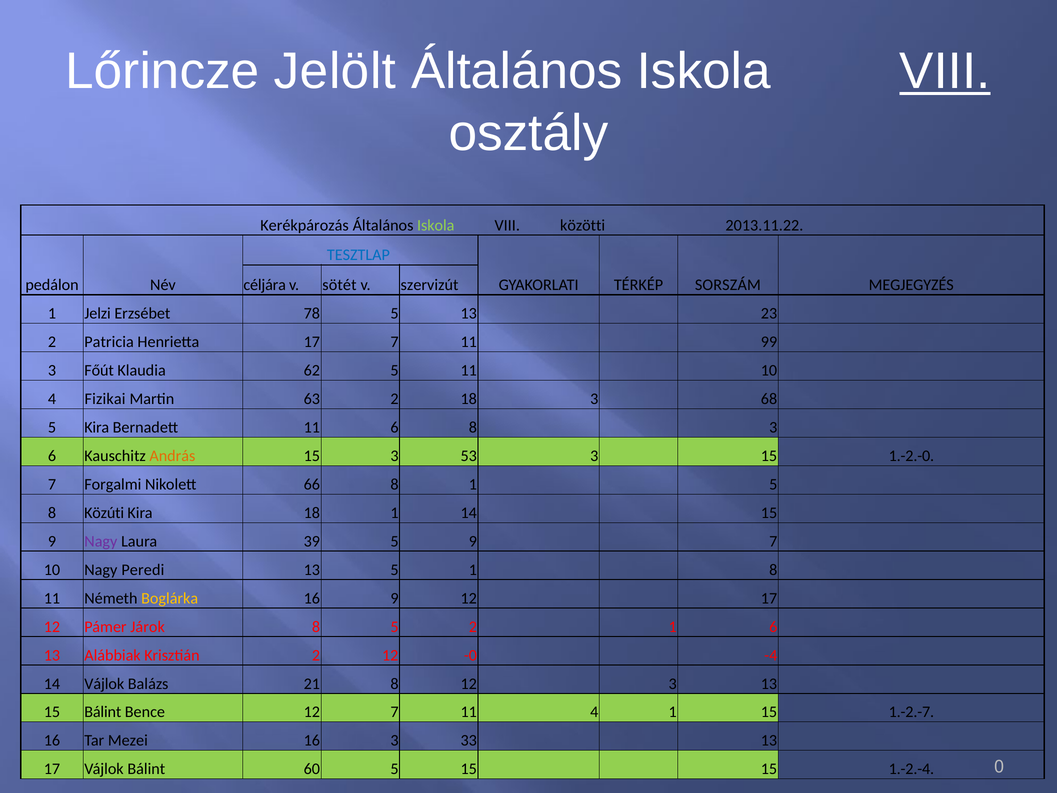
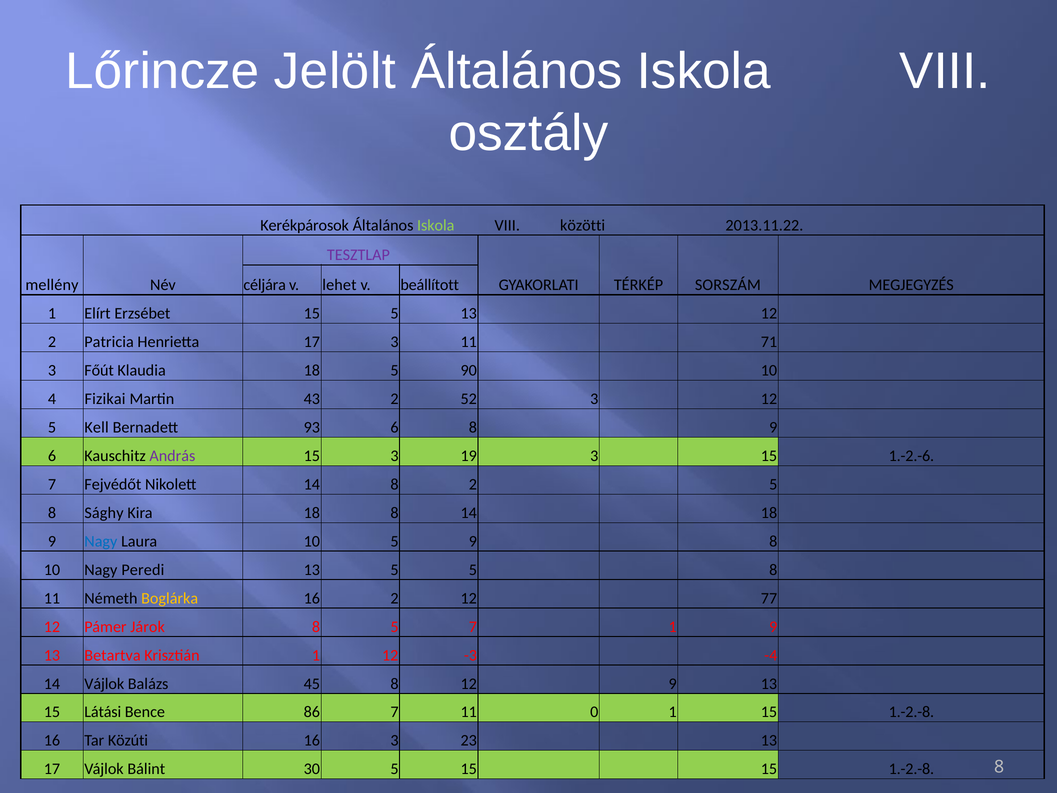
VIII underline: present -> none (945, 71)
Kerékpározás: Kerékpározás -> Kerékpárosok (305, 225)
TESZTLAP colour: blue -> purple (358, 255)
pedálon: pedálon -> mellény (52, 285)
sötét: sötét -> lehet (339, 285)
szervizút: szervizút -> beállított (430, 285)
Jelzi: Jelzi -> Elírt (97, 313)
Erzsébet 78: 78 -> 15 (312, 313)
13 23: 23 -> 12 (769, 313)
17 7: 7 -> 3 (394, 342)
99: 99 -> 71 (769, 342)
Klaudia 62: 62 -> 18 (312, 370)
5 11: 11 -> 90 (469, 370)
63: 63 -> 43 (312, 399)
2 18: 18 -> 52 (469, 399)
3 68: 68 -> 12 (769, 399)
5 Kira: Kira -> Kell (97, 427)
Bernadett 11: 11 -> 93 (312, 427)
8 3: 3 -> 9 (773, 427)
András colour: orange -> purple (172, 456)
53: 53 -> 19 (469, 456)
1.-2.-0: 1.-2.-0 -> 1.-2.-6 (911, 456)
Forgalmi: Forgalmi -> Fejvédőt (113, 484)
Nikolett 66: 66 -> 14 (312, 484)
8 1: 1 -> 2 (473, 484)
Közúti: Közúti -> Sághy (104, 513)
18 1: 1 -> 8 (394, 513)
14 15: 15 -> 18 (769, 513)
Nagy colour: purple -> blue (101, 541)
Laura 39: 39 -> 10 (312, 541)
9 7: 7 -> 8 (773, 541)
5 1: 1 -> 5 (473, 570)
16 9: 9 -> 2 (394, 598)
12 17: 17 -> 77 (769, 598)
5 2: 2 -> 7 (473, 627)
1 6: 6 -> 9 (773, 627)
Alábbiak: Alábbiak -> Betartva (112, 655)
Krisztián 2: 2 -> 1 (316, 655)
-0: -0 -> -3 (470, 655)
21: 21 -> 45 (312, 683)
12 3: 3 -> 9 (673, 683)
15 Bálint: Bálint -> Látási (103, 712)
Bence 12: 12 -> 86 (312, 712)
11 4: 4 -> 0 (594, 712)
1 15 1.-2.-7: 1.-2.-7 -> 1.-2.-8 (911, 712)
Mezei: Mezei -> Közúti (128, 740)
33: 33 -> 23 (469, 740)
0: 0 -> 8 (999, 767)
60: 60 -> 30 (312, 769)
1.-2.-4: 1.-2.-4 -> 1.-2.-8 (911, 769)
